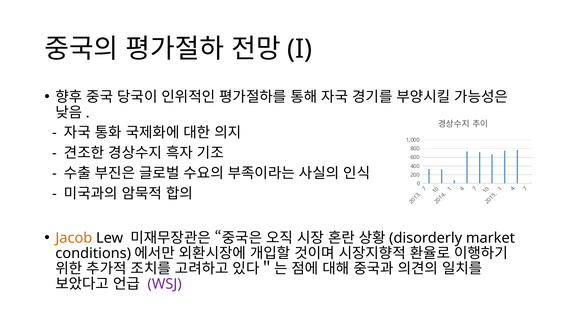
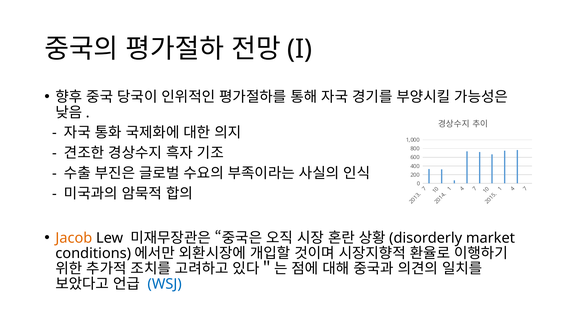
WSJ colour: purple -> blue (165, 284)
